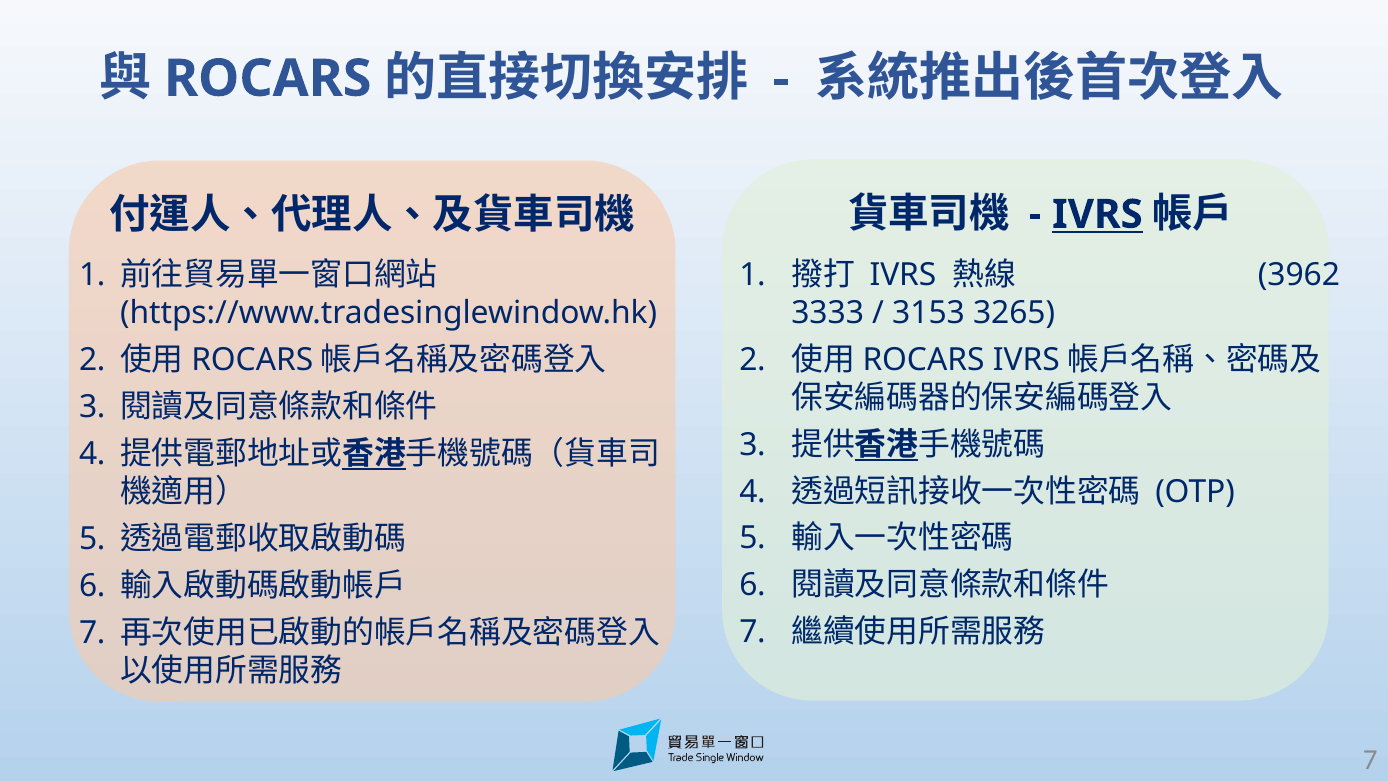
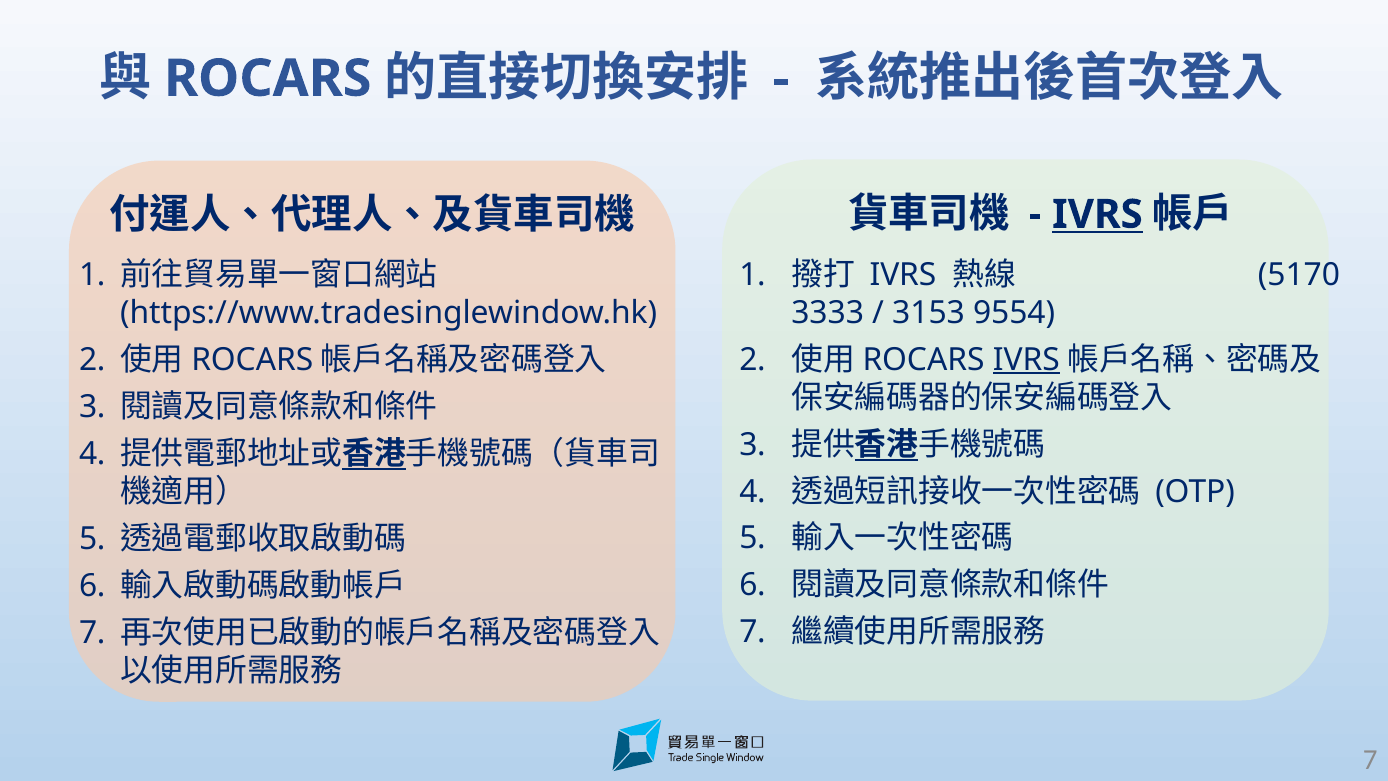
3962: 3962 -> 5170 (1299, 275)
3265: 3265 -> 9554 (1014, 313)
IVRS underline: none -> present (1026, 360)
